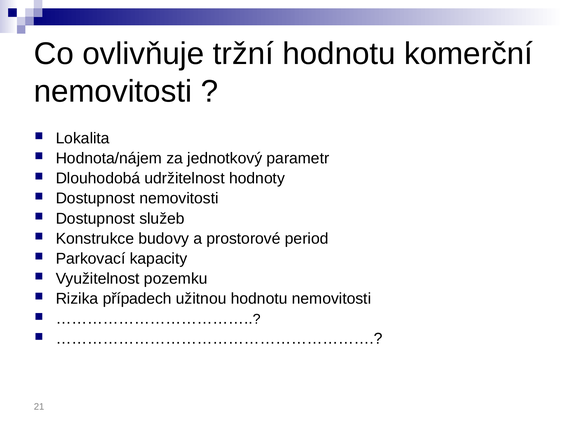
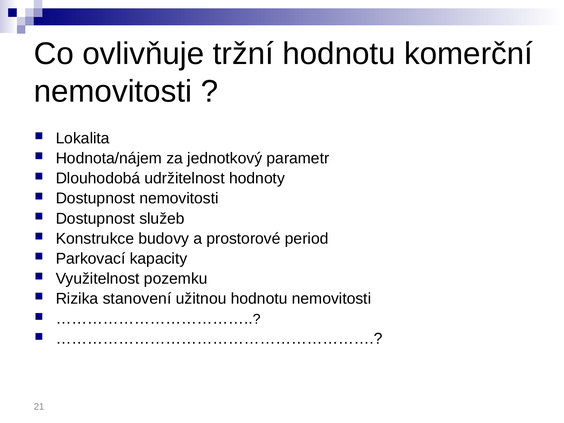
případech: případech -> stanovení (137, 299)
